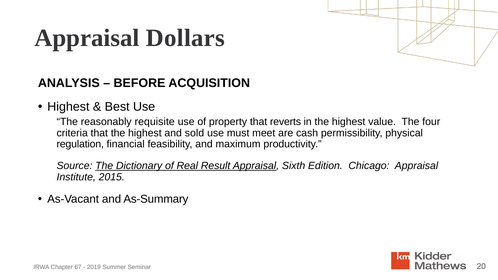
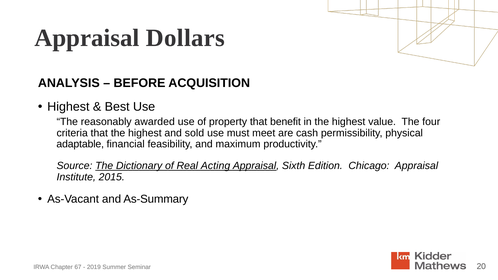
requisite: requisite -> awarded (155, 122)
reverts: reverts -> benefit (285, 122)
regulation: regulation -> adaptable (80, 144)
Result: Result -> Acting (216, 166)
